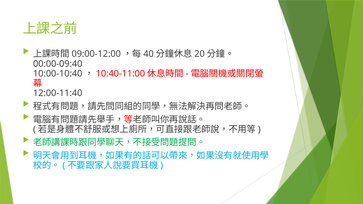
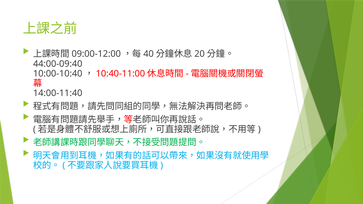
00:00-09:40: 00:00-09:40 -> 44:00-09:40 (58, 64)
12:00-11:40: 12:00-11:40 -> 14:00-11:40 (58, 93)
